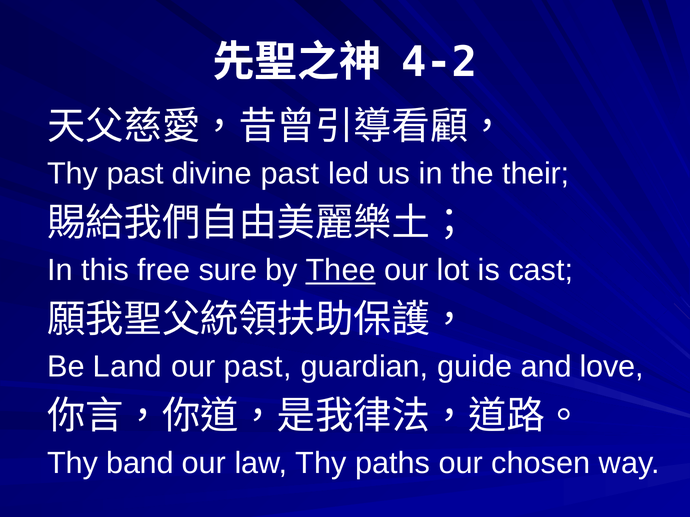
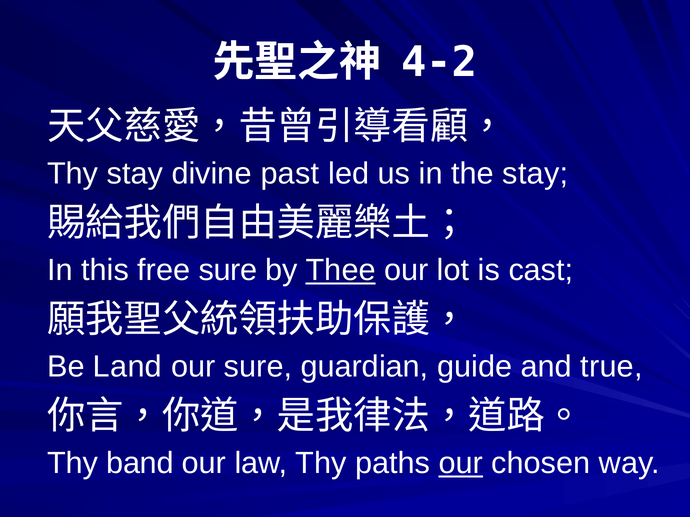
Thy past: past -> stay (135, 174)
the their: their -> stay (535, 174)
our past: past -> sure (258, 367)
love: love -> true (611, 367)
our underline: none -> present (461, 464)
